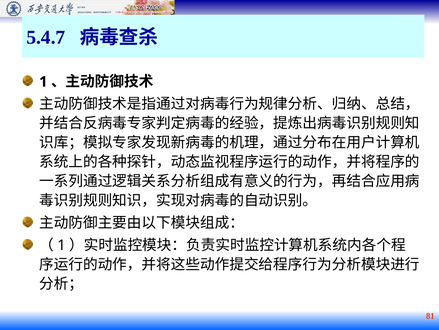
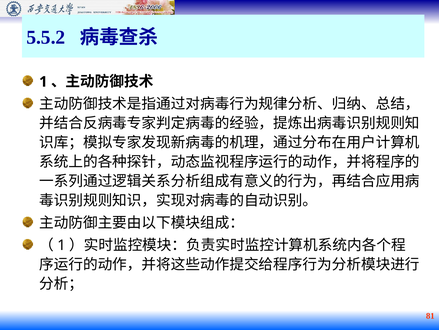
5.4.7: 5.4.7 -> 5.5.2 (46, 37)
